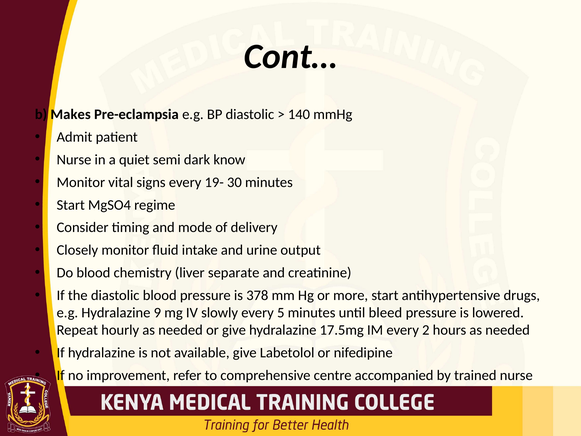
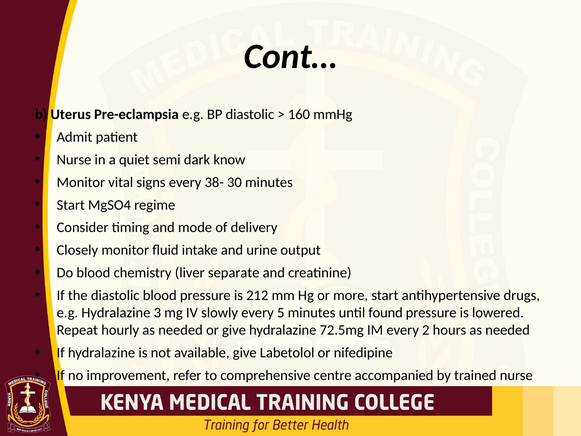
Makes: Makes -> Uterus (71, 114)
140: 140 -> 160 (299, 114)
19-: 19- -> 38- (214, 182)
378: 378 -> 212 (257, 295)
9: 9 -> 3 (157, 313)
bleed: bleed -> found (386, 313)
17.5mg: 17.5mg -> 72.5mg (342, 330)
